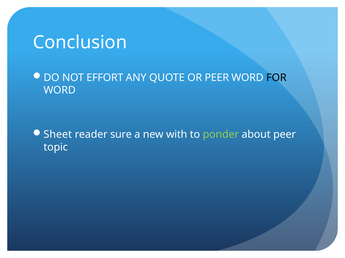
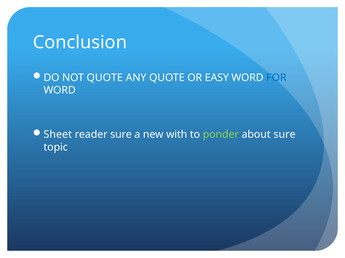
NOT EFFORT: EFFORT -> QUOTE (105, 78)
OR PEER: PEER -> EASY (217, 78)
FOR colour: black -> blue (276, 78)
about peer: peer -> sure (285, 135)
